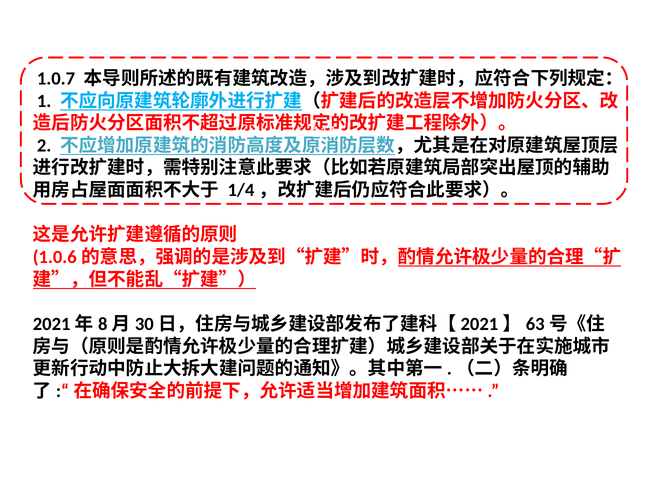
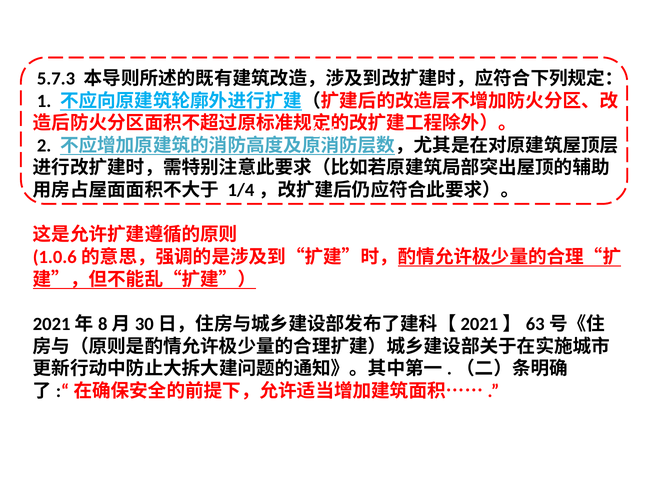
1.0.7: 1.0.7 -> 5.7.3 (56, 79)
